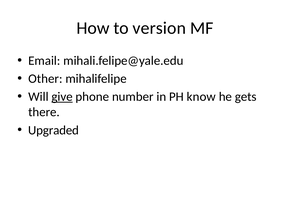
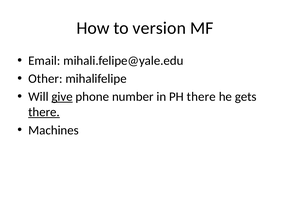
PH know: know -> there (201, 97)
there underline: none -> present (44, 112)
Upgraded: Upgraded -> Machines (54, 130)
